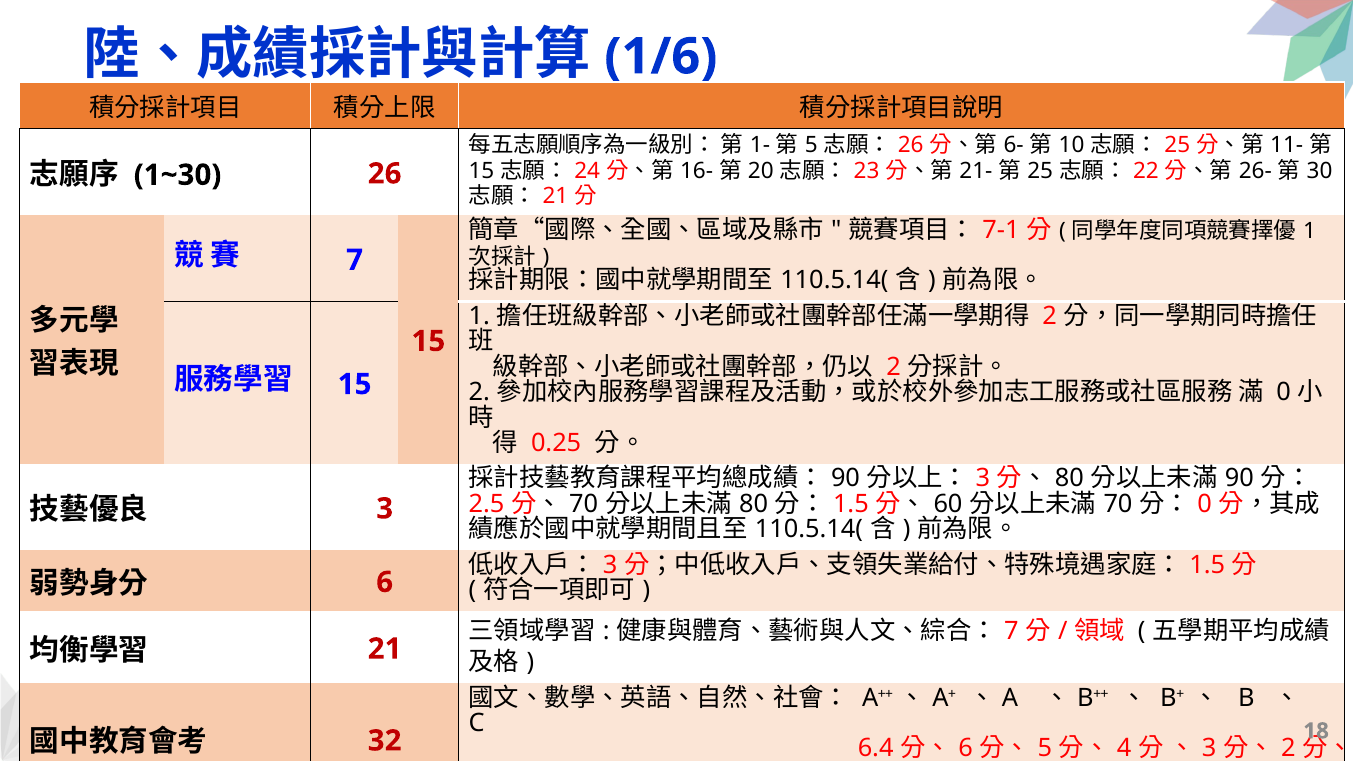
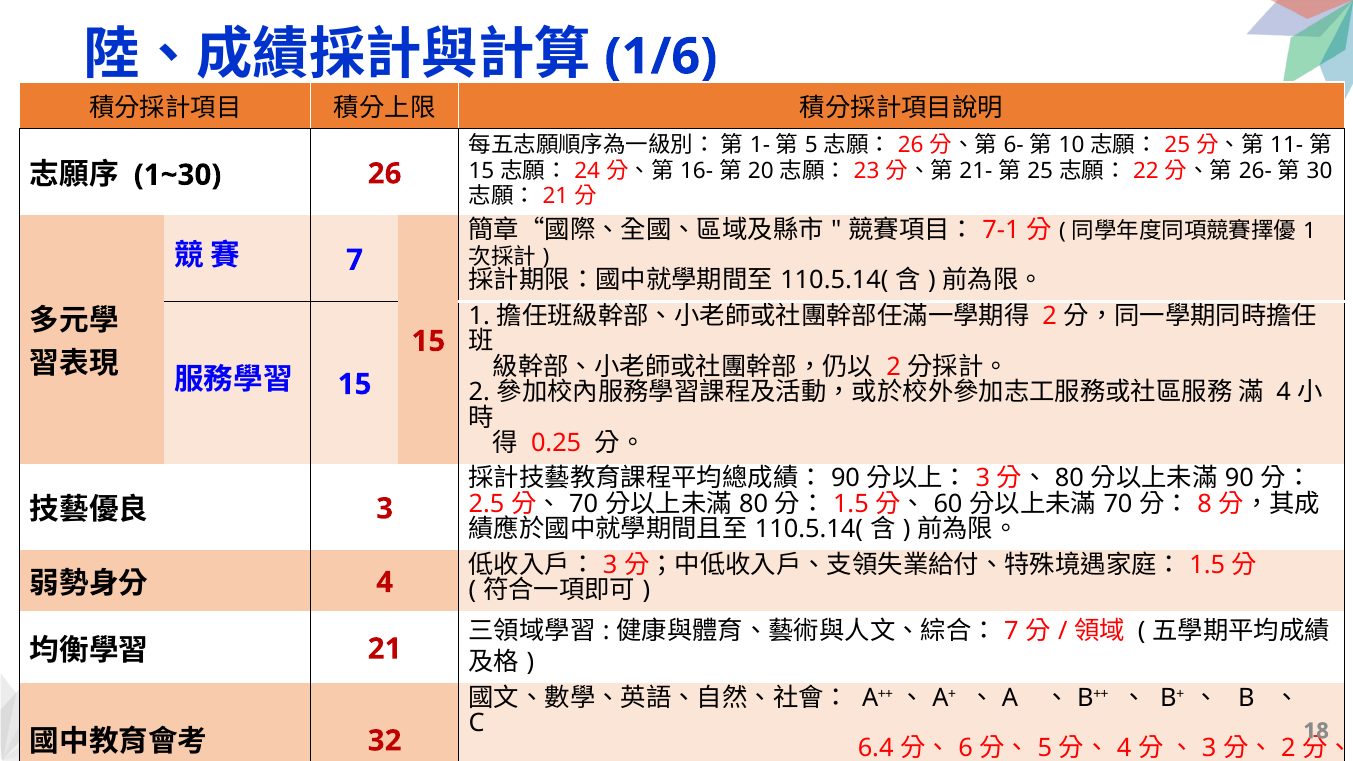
0: 0 -> 4 (1284, 392)
0: 0 -> 8 (1205, 504)
6: 6 -> 4 (385, 582)
